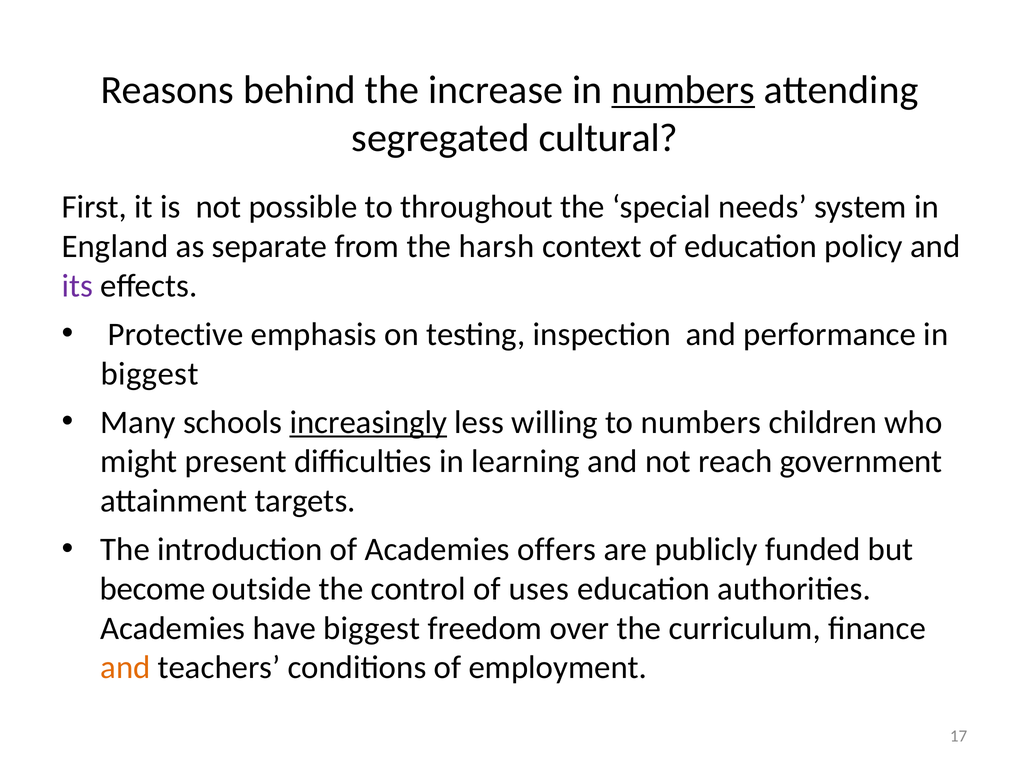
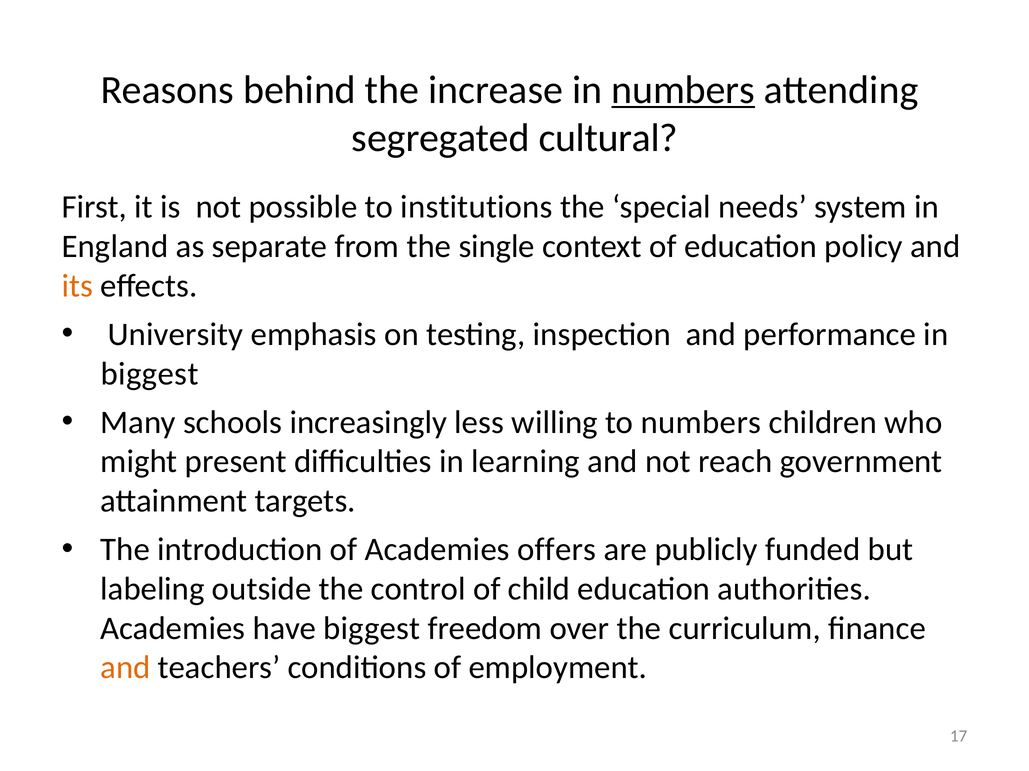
throughout: throughout -> institutions (477, 207)
harsh: harsh -> single (497, 247)
its colour: purple -> orange (77, 286)
Protective: Protective -> University (175, 335)
increasingly underline: present -> none (368, 423)
become: become -> labeling (152, 589)
uses: uses -> child (539, 589)
